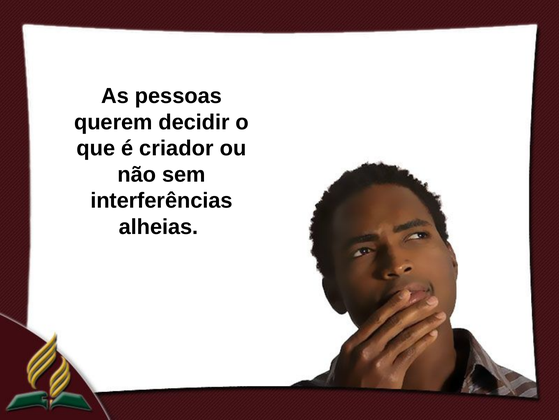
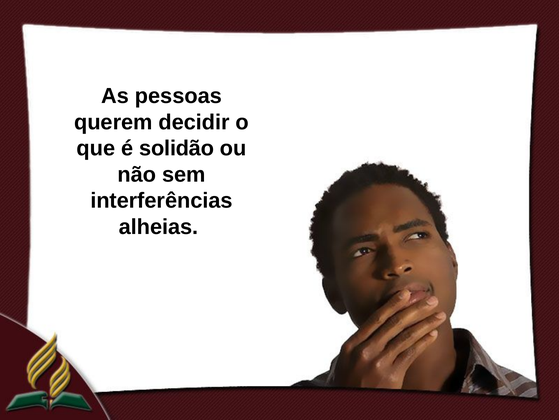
criador: criador -> solidão (177, 148)
